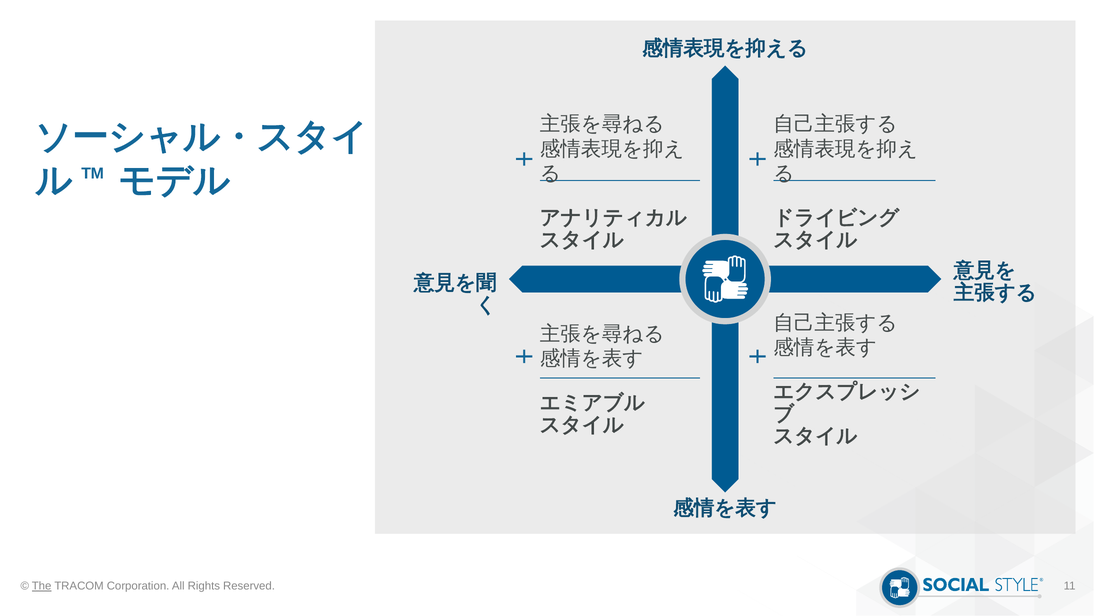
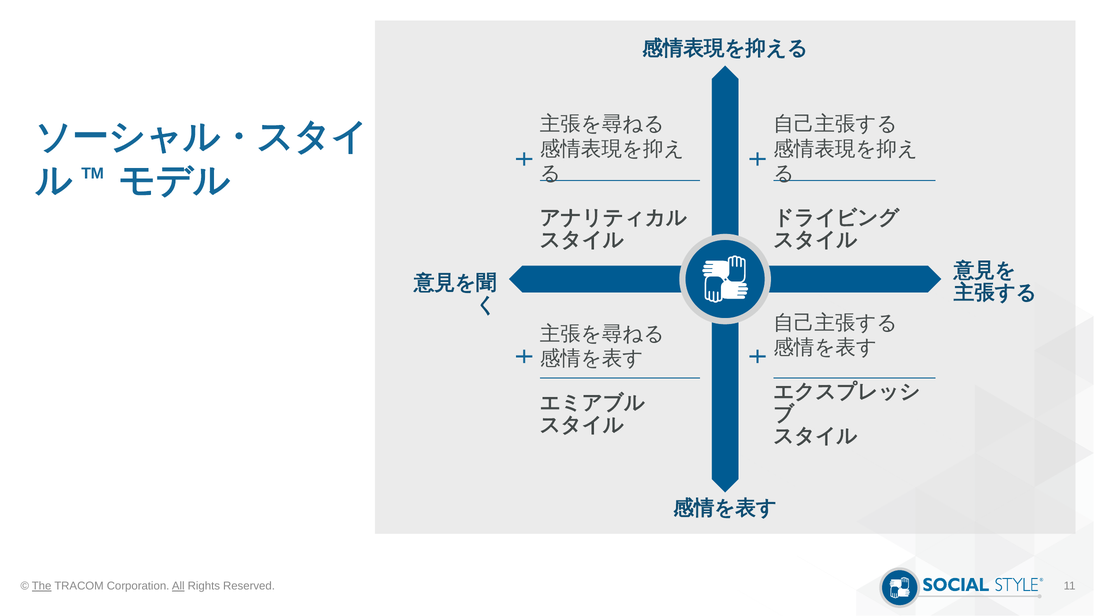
All underline: none -> present (178, 586)
